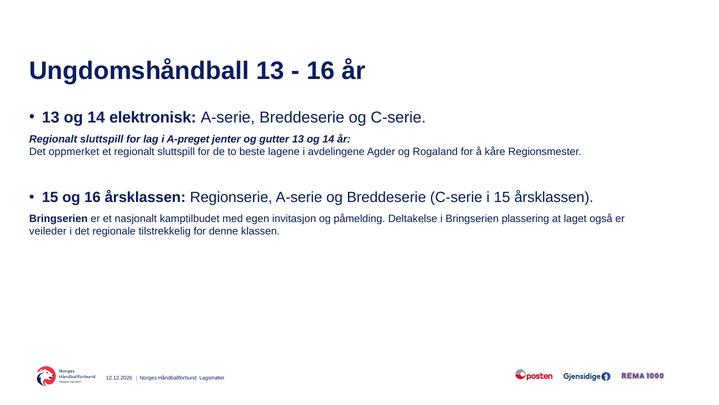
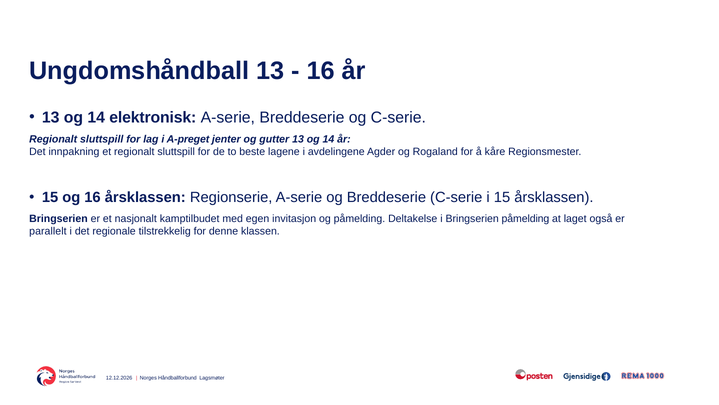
oppmerket: oppmerket -> innpakning (74, 152)
Bringserien plassering: plassering -> påmelding (525, 218)
veileder: veileder -> parallelt (48, 231)
